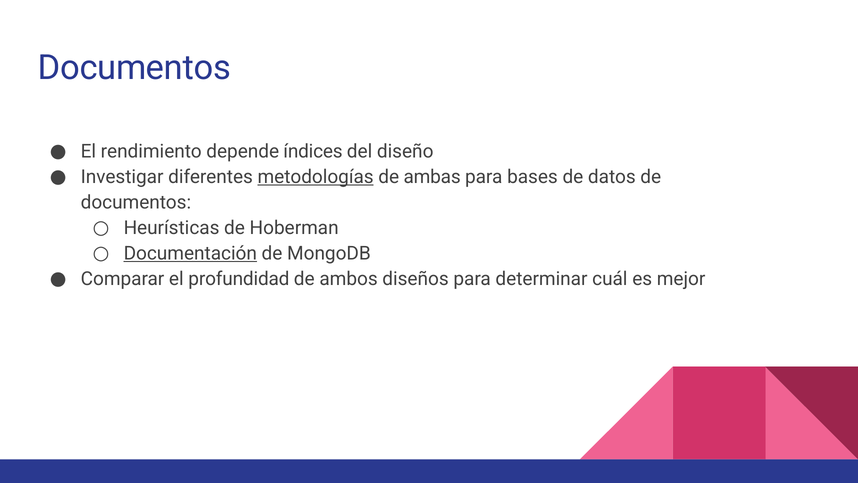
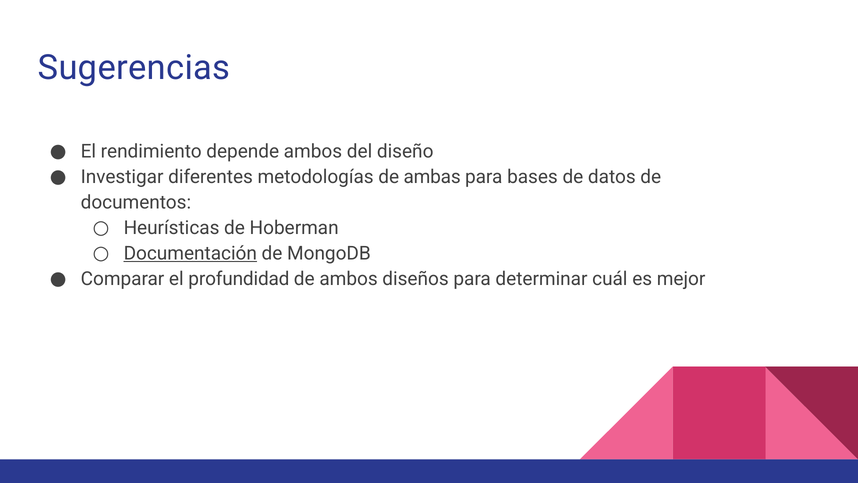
Documentos: Documentos -> Sugerencias (134, 68)
depende índices: índices -> ambos (313, 151)
metodologías underline: present -> none (316, 177)
